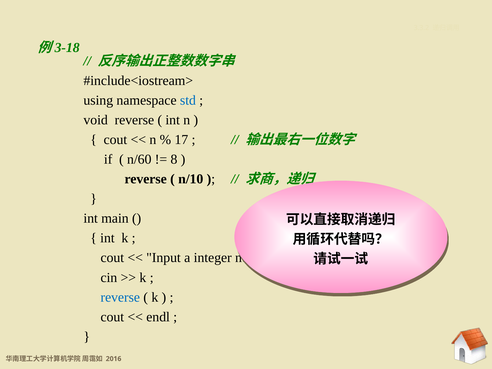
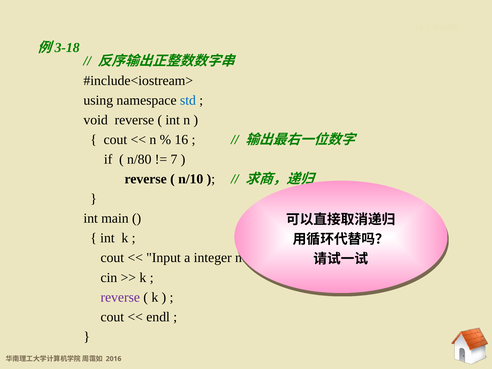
17: 17 -> 16 (181, 140)
n/60: n/60 -> n/80 (139, 159)
8: 8 -> 7 (174, 159)
reverse colour: blue -> purple (120, 297)
